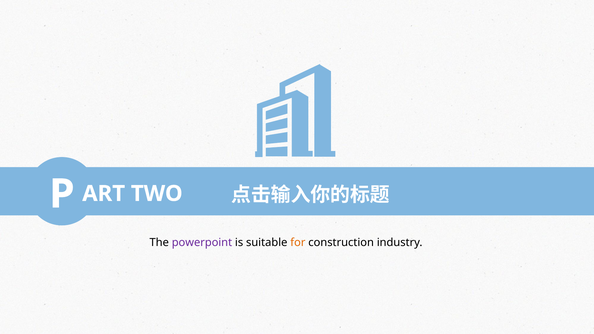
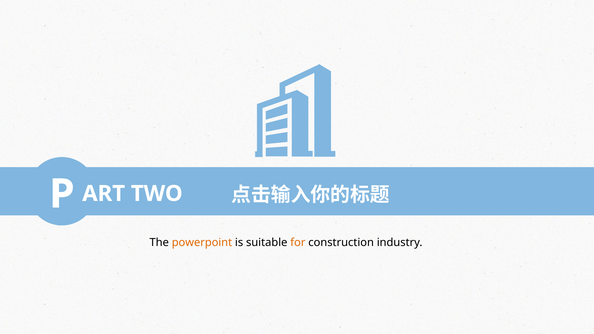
powerpoint colour: purple -> orange (202, 242)
